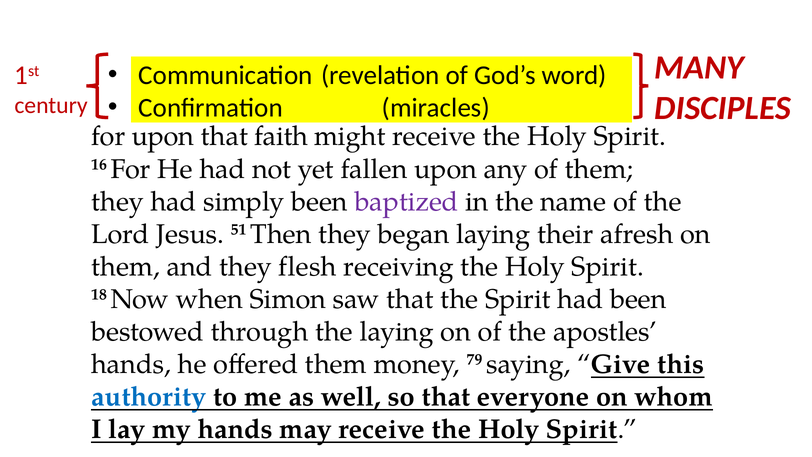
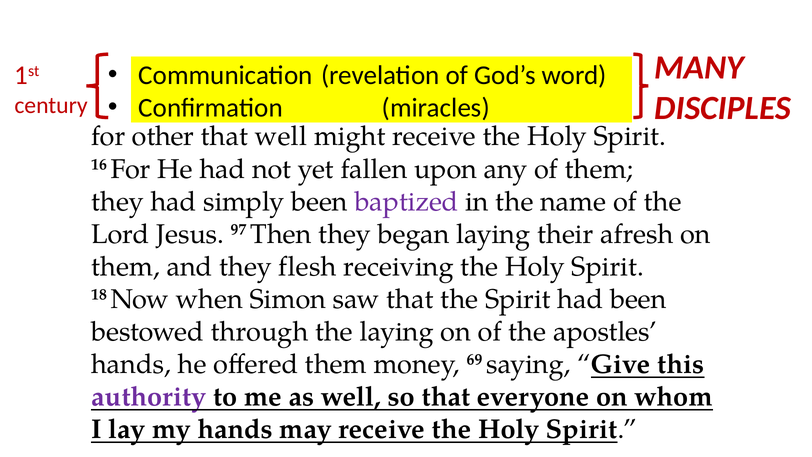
for upon: upon -> other (163, 136)
that faith: faith -> well (281, 136)
51: 51 -> 97 (239, 230)
79: 79 -> 69 (475, 360)
authority colour: blue -> purple (149, 396)
